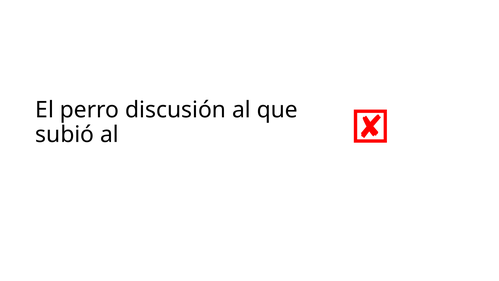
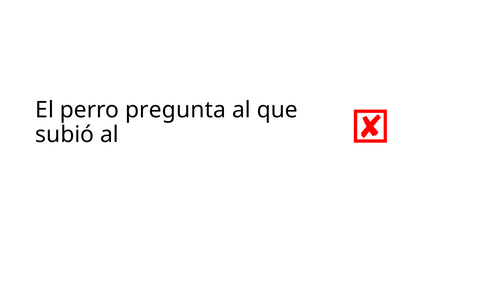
discusión: discusión -> pregunta (176, 110)
